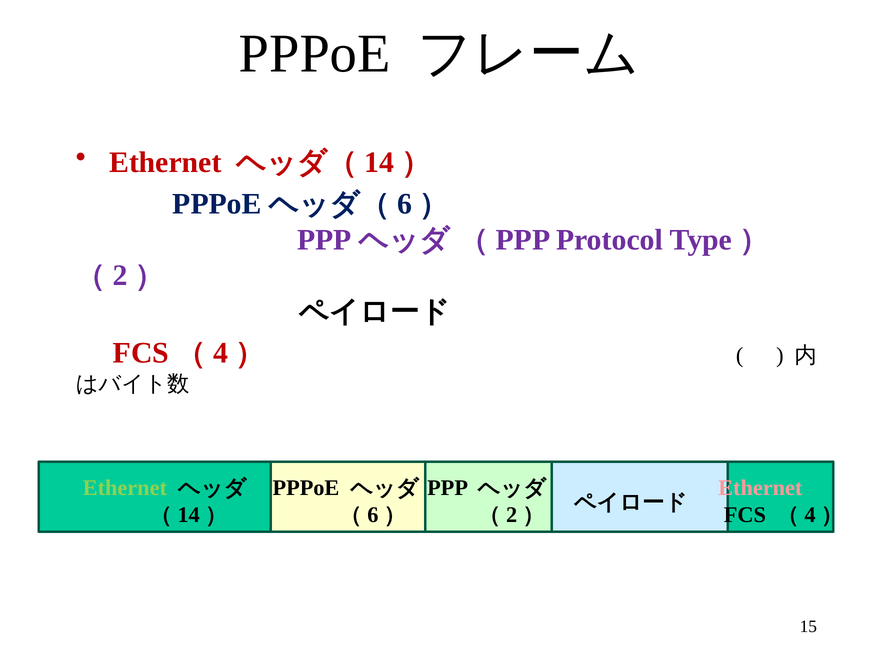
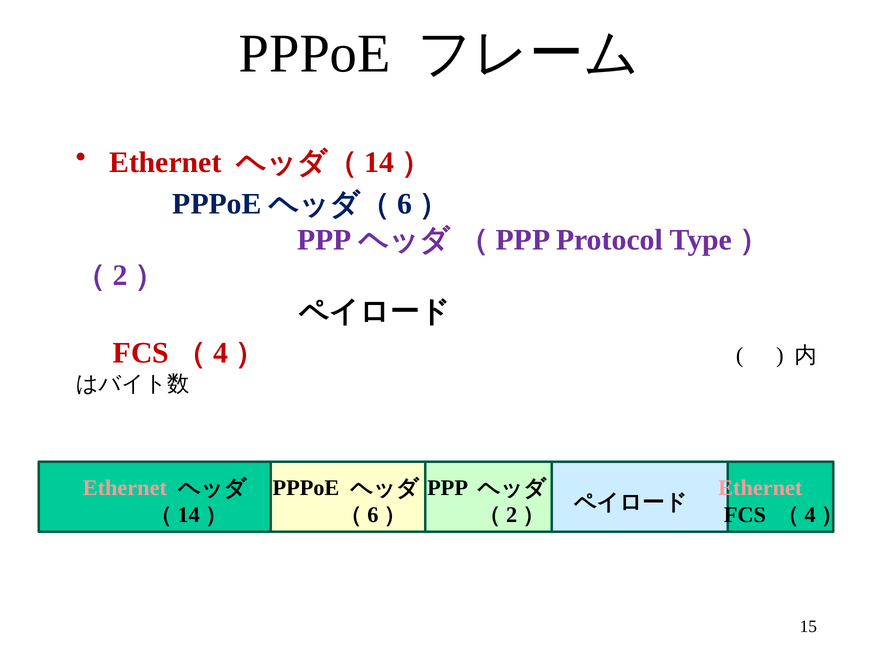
Ethernet colour: light green -> pink (125, 488)
